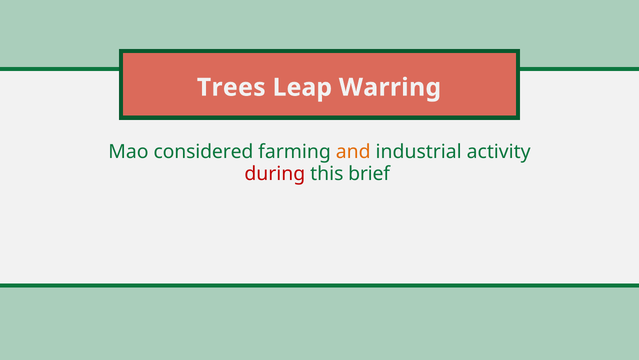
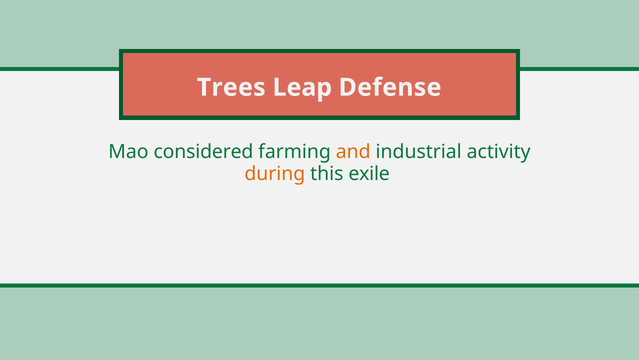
Warring: Warring -> Defense (390, 87)
during colour: red -> orange (275, 174)
brief: brief -> exile (369, 174)
